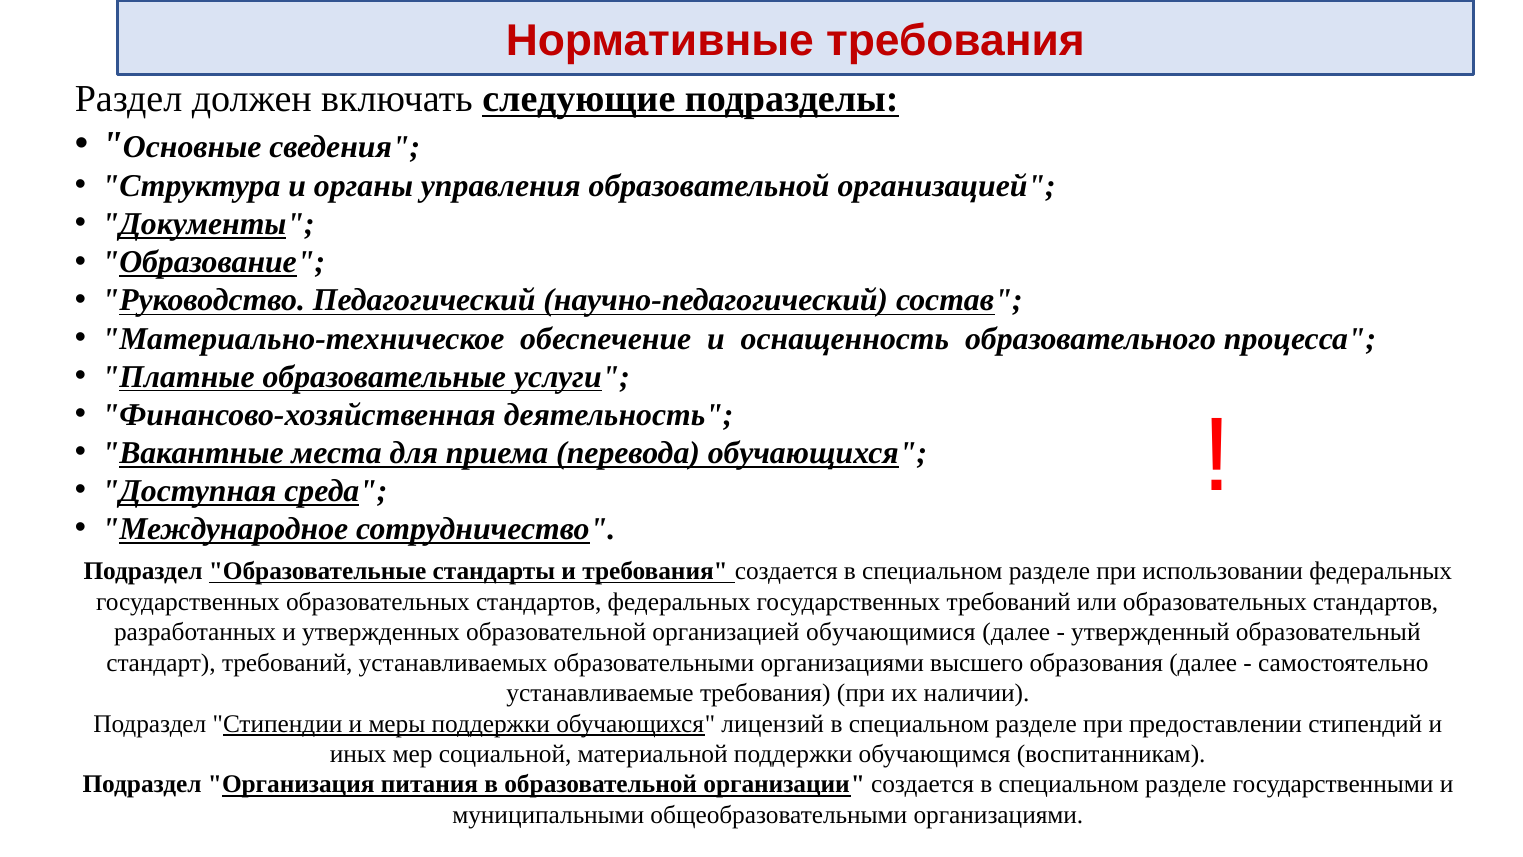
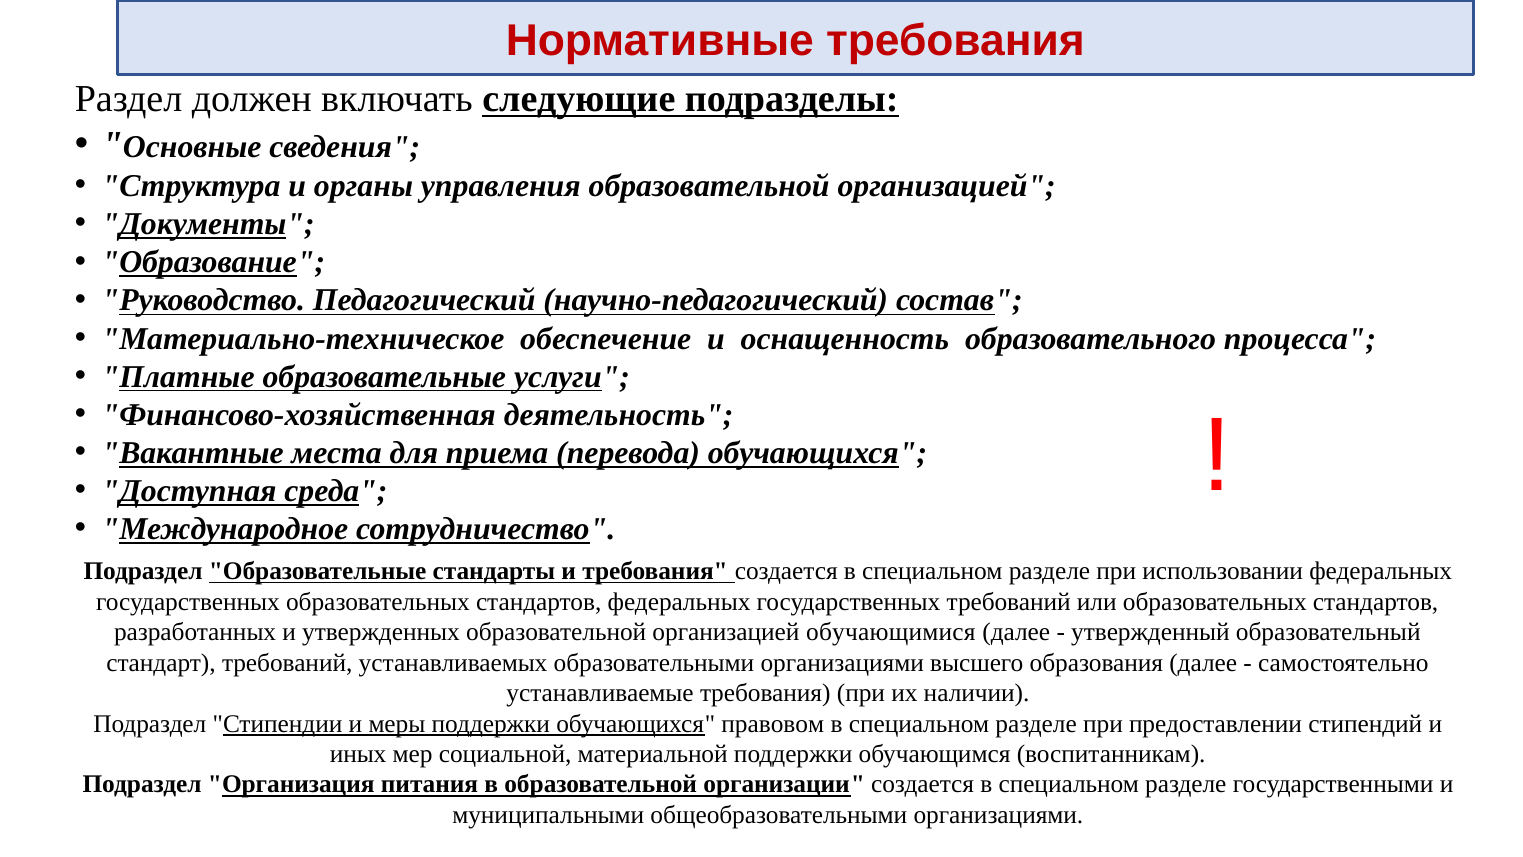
лицензий: лицензий -> правовом (773, 723)
